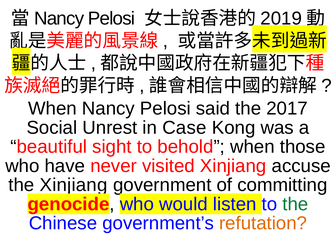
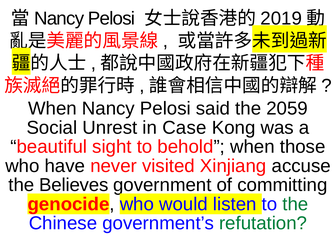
2017: 2017 -> 2059 (287, 109)
the Xinjiang: Xinjiang -> Believes (74, 185)
refutation colour: orange -> green (263, 223)
